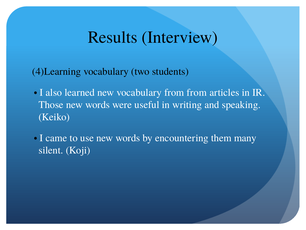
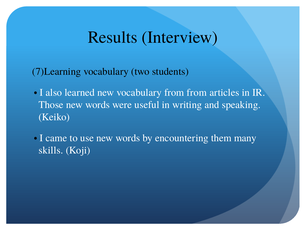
4)Learning: 4)Learning -> 7)Learning (57, 71)
silent: silent -> skills (51, 150)
